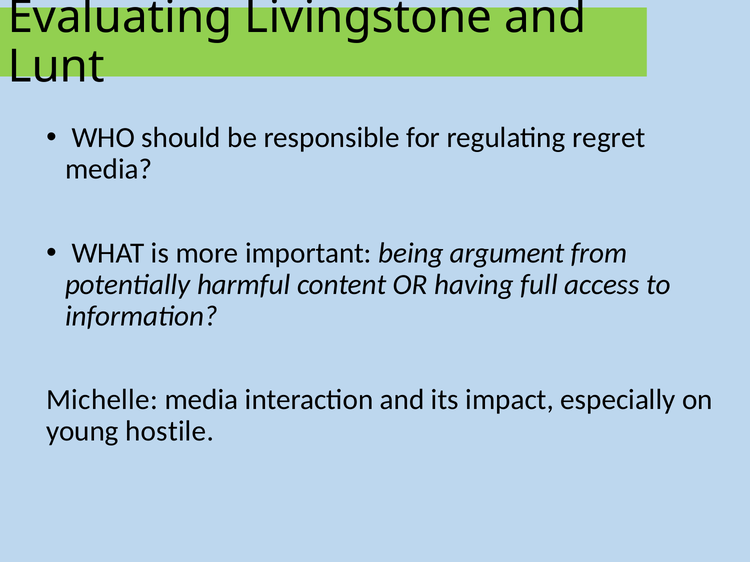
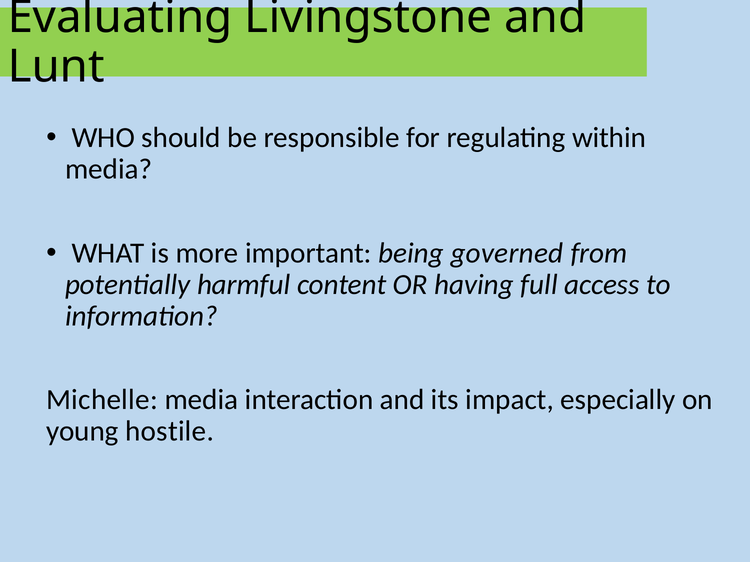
regret: regret -> within (609, 138)
argument: argument -> governed (507, 253)
